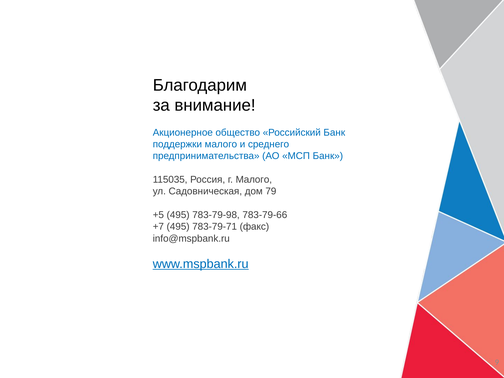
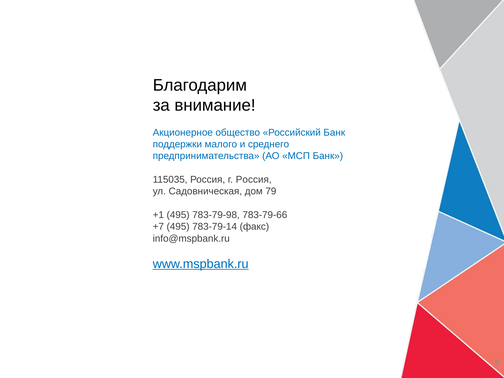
г Малого: Малого -> Россия (254, 180)
+5: +5 -> +1 (158, 215)
783-79-71: 783-79-71 -> 783-79-14 (215, 227)
